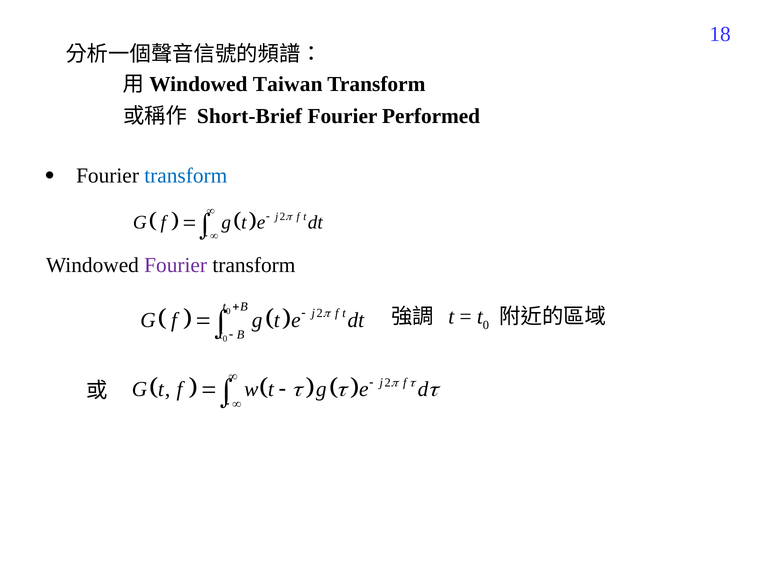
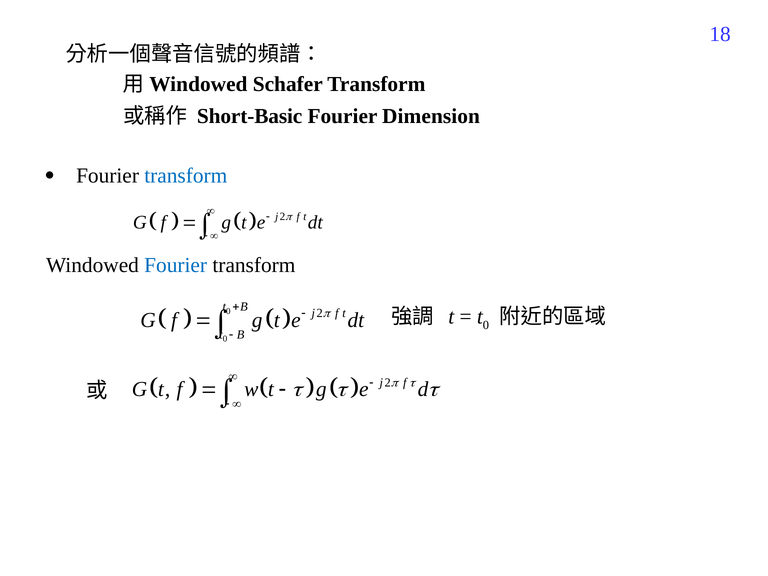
Taiwan: Taiwan -> Schafer (288, 84)
Short-Brief: Short-Brief -> Short-Basic (250, 116)
Performed: Performed -> Dimension (431, 116)
Fourier colour: purple -> blue (176, 265)
